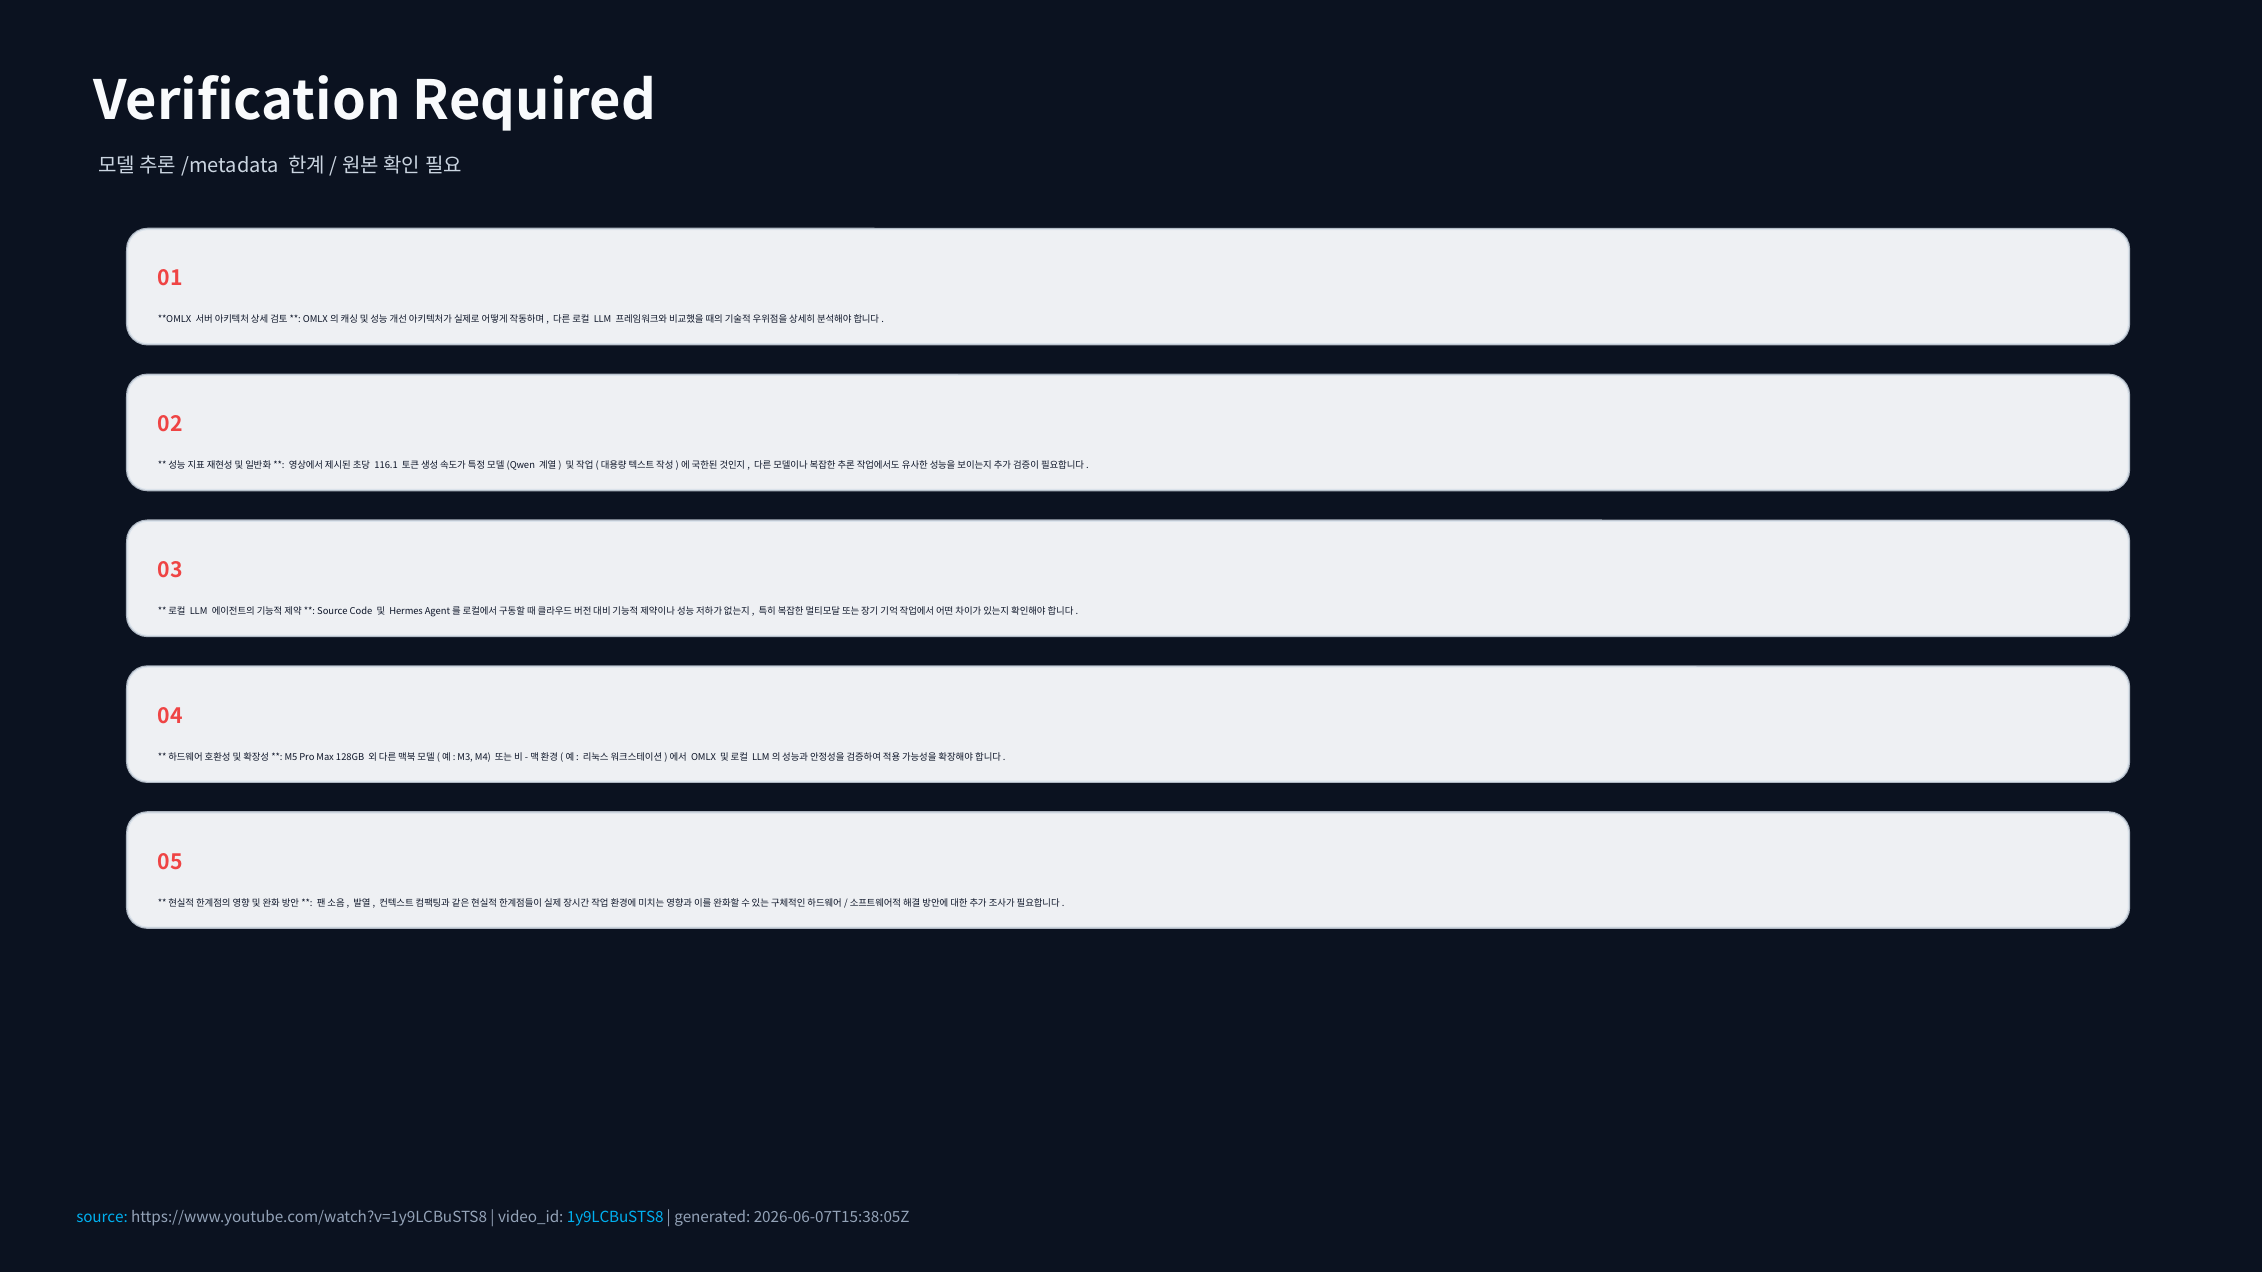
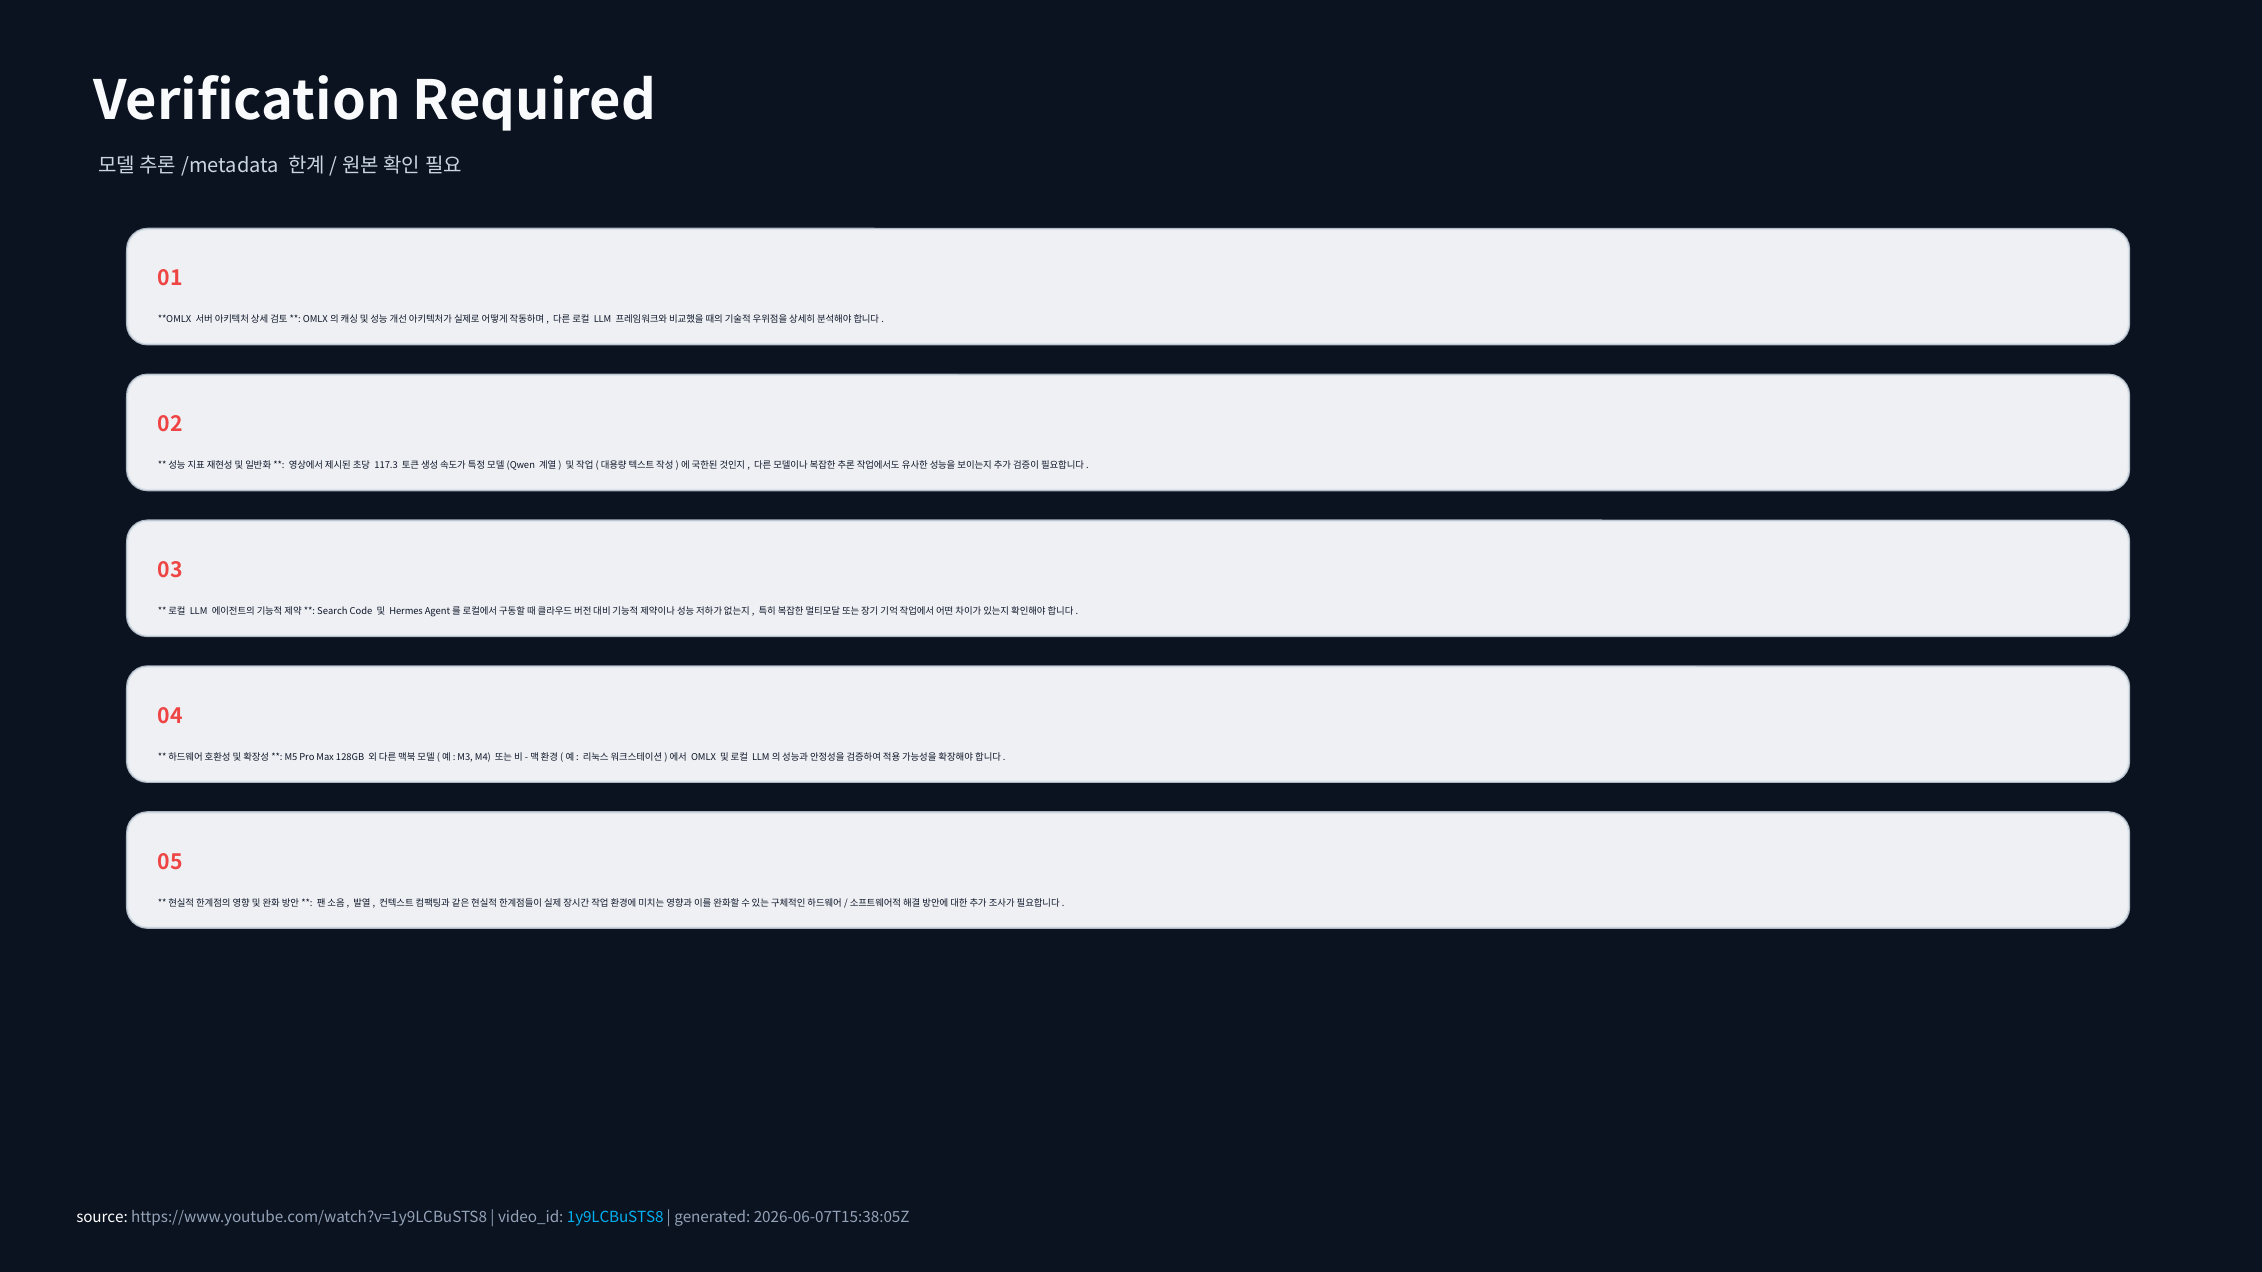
116.1: 116.1 -> 117.3 (386, 466)
Source: Source -> Search (332, 611)
source colour: light blue -> white (102, 1218)
